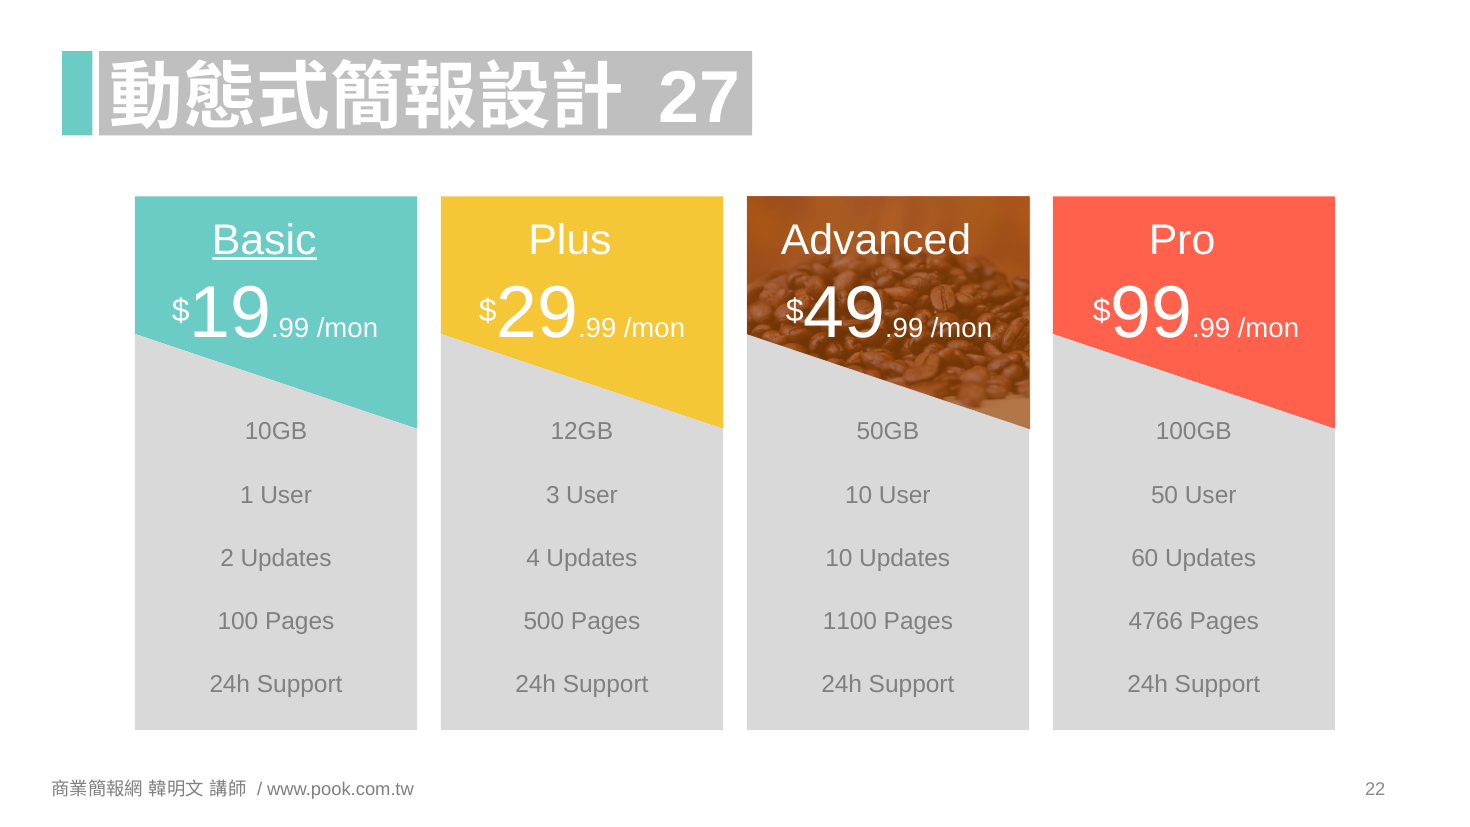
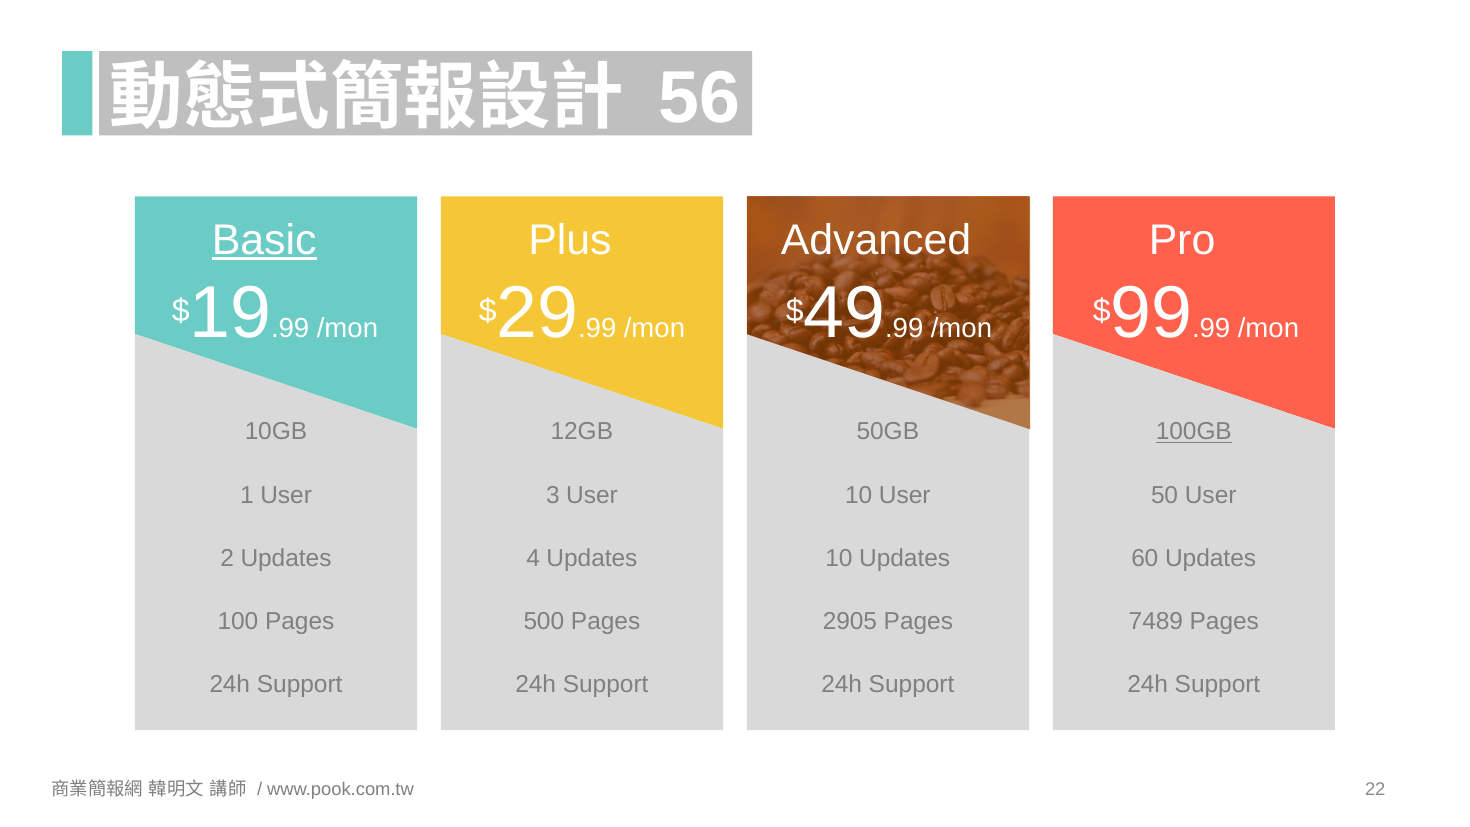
27: 27 -> 56 (699, 98)
100GB underline: none -> present (1194, 432)
1100: 1100 -> 2905 (850, 621)
4766: 4766 -> 7489 (1156, 621)
